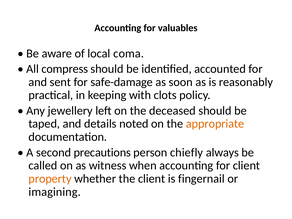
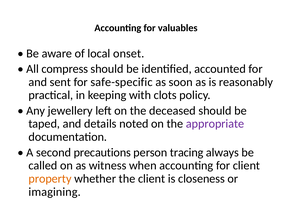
coma: coma -> onset (129, 53)
safe-damage: safe-damage -> safe-specific (122, 82)
appropriate colour: orange -> purple (215, 124)
chiefly: chiefly -> tracing (187, 152)
fingernail: fingernail -> closeness (201, 179)
